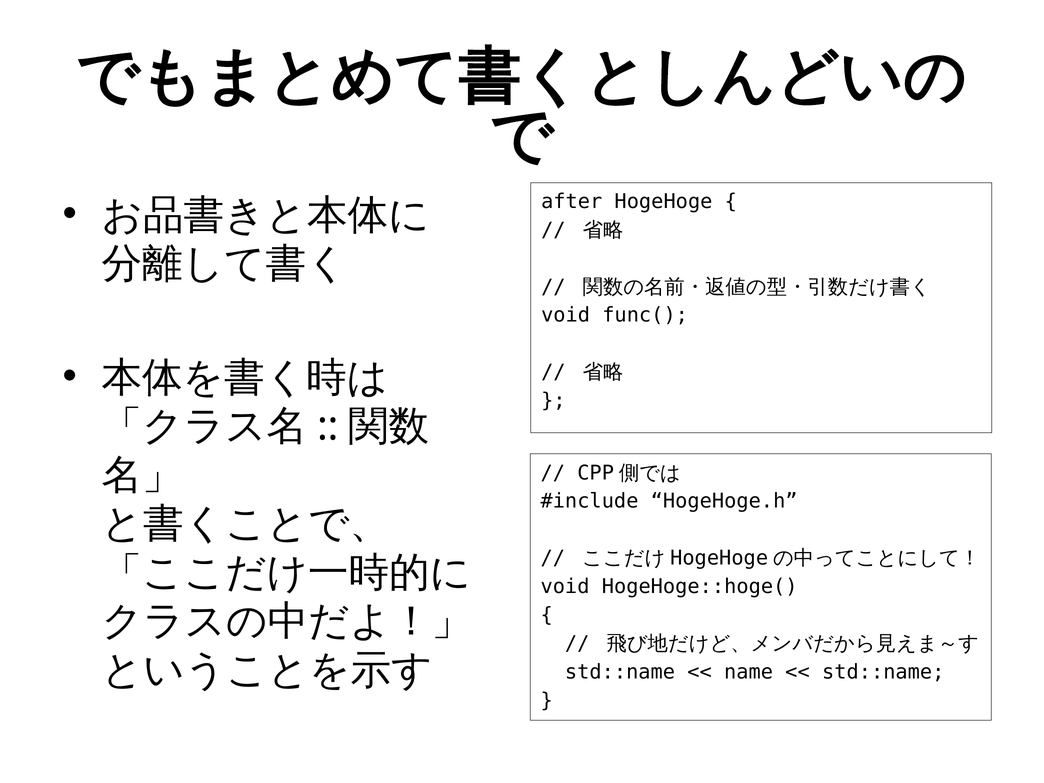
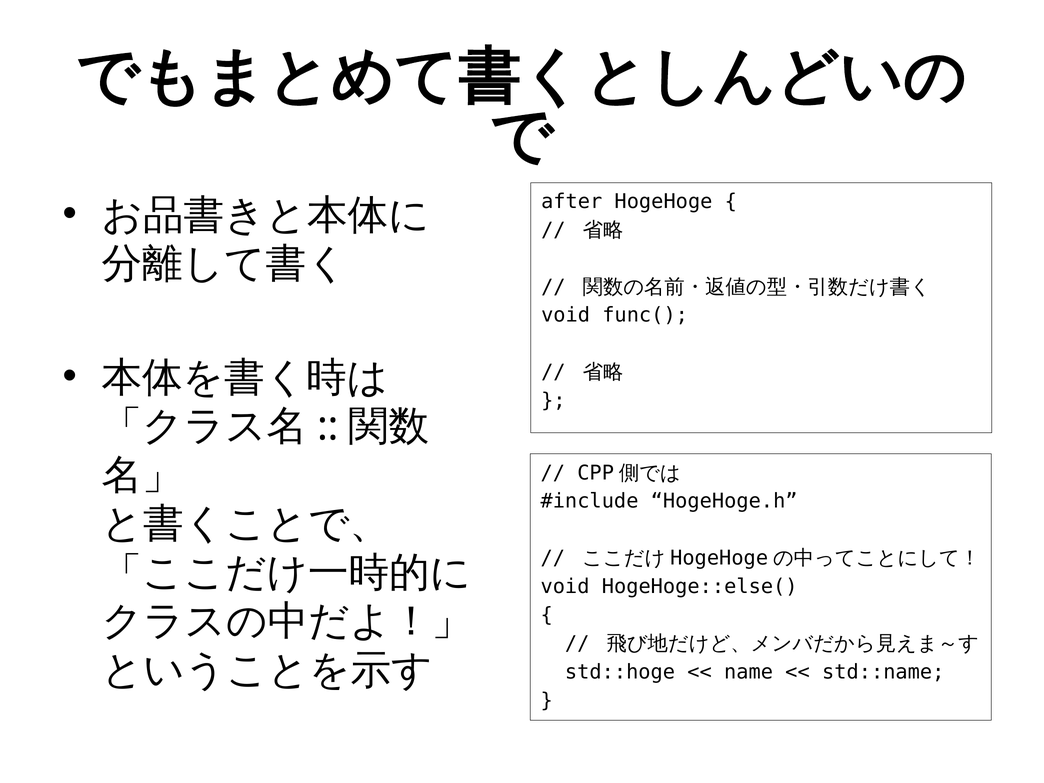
HogeHoge::hoge(: HogeHoge::hoge( -> HogeHoge::else( (700, 587)
std::name: std::name -> std::hoge (620, 672)
